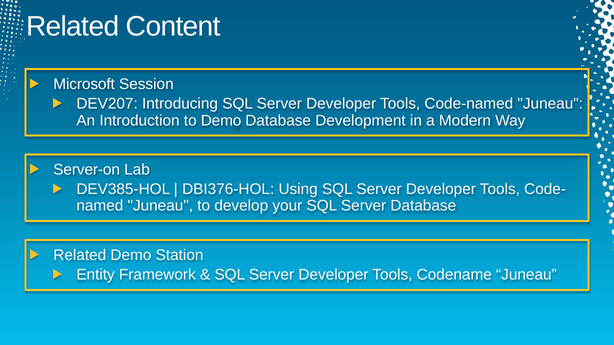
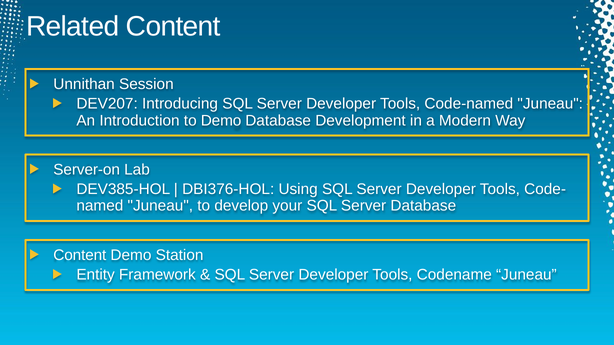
Microsoft: Microsoft -> Unnithan (84, 84)
Related: Related -> Content (80, 255)
